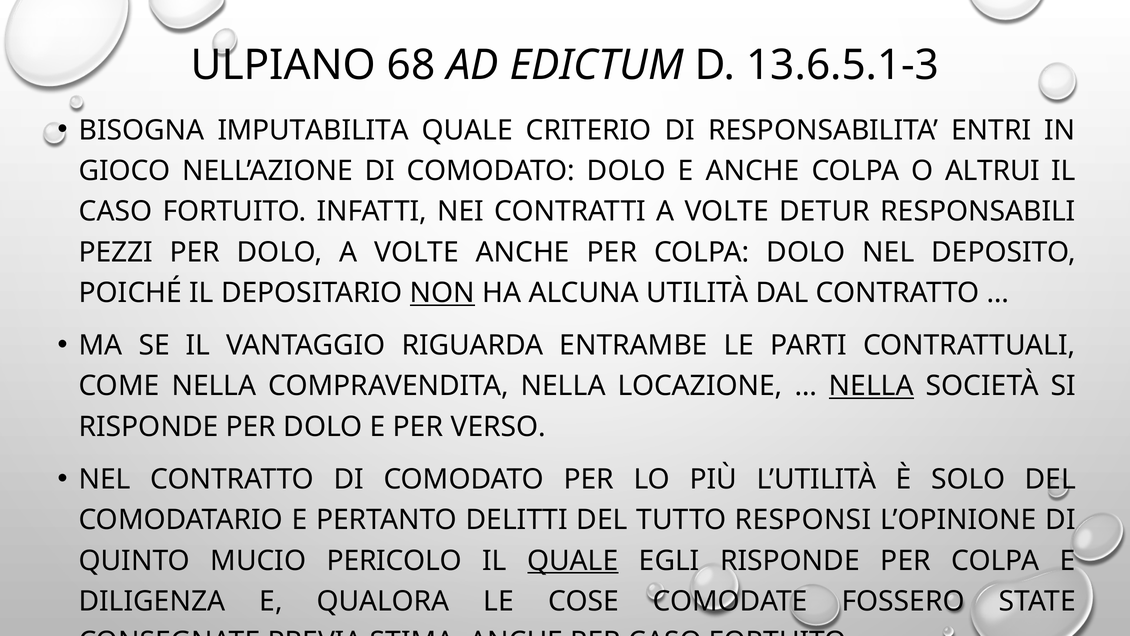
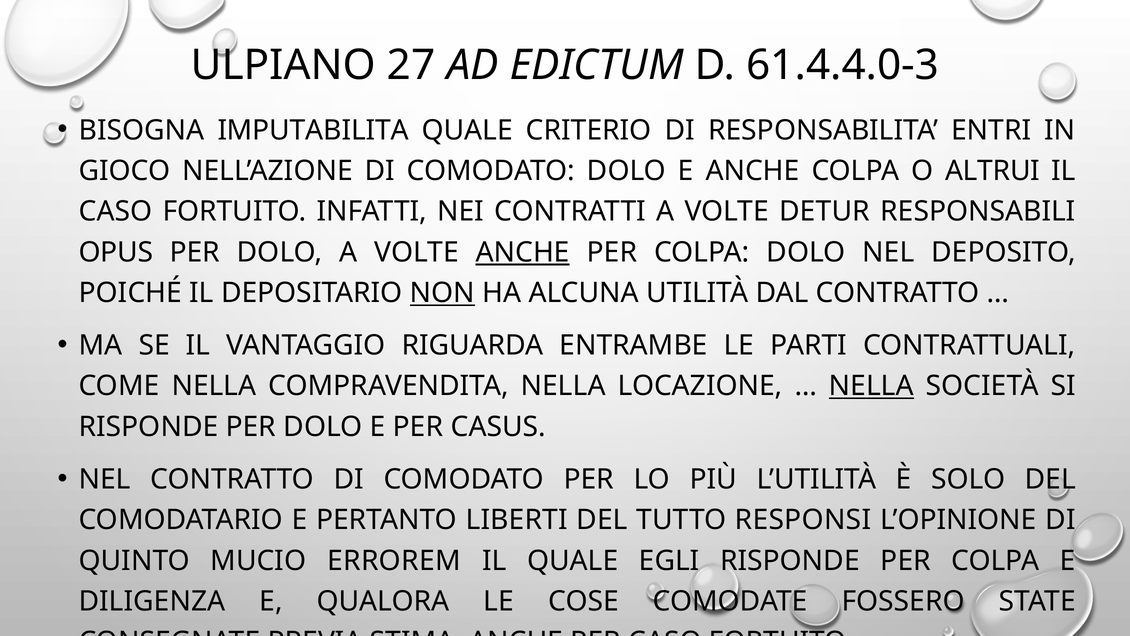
68: 68 -> 27 (411, 65)
13.6.5.1-3: 13.6.5.1-3 -> 61.4.4.0-3 (843, 65)
PEZZI: PEZZI -> OPUS (116, 252)
ANCHE underline: none -> present (523, 252)
VERSO: VERSO -> CASUS (498, 427)
DELITTI: DELITTI -> LIBERTI (517, 520)
PERICOLO: PERICOLO -> ERROREM (394, 560)
QUALE underline: present -> none (573, 560)
